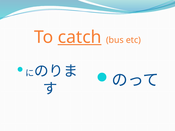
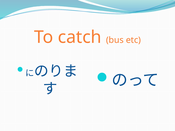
catch underline: present -> none (80, 37)
